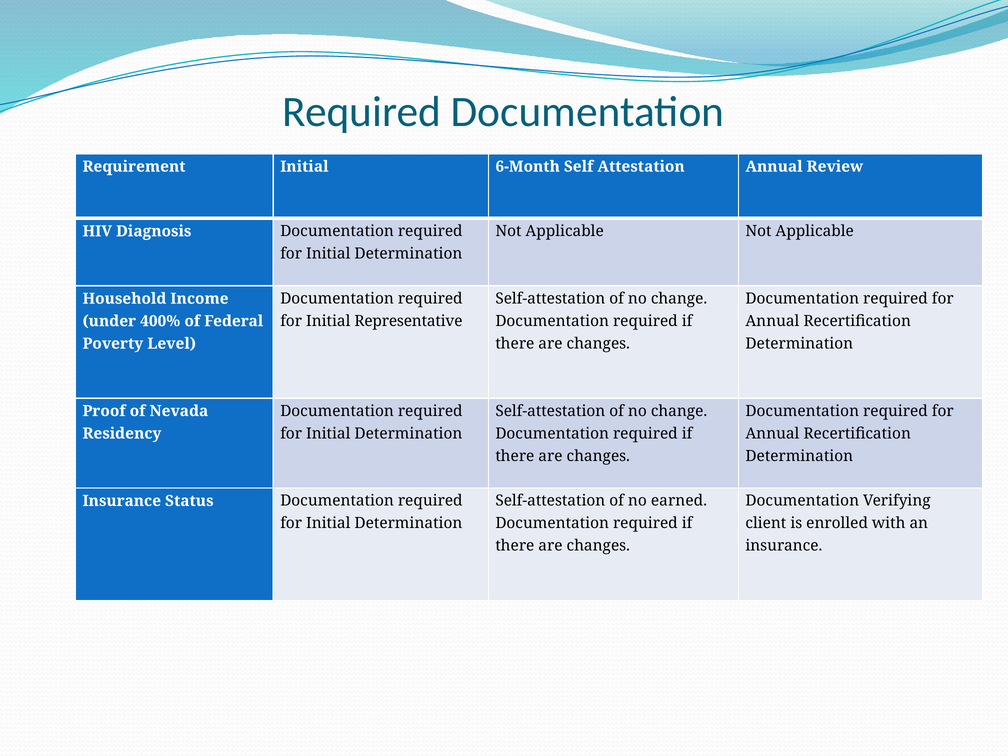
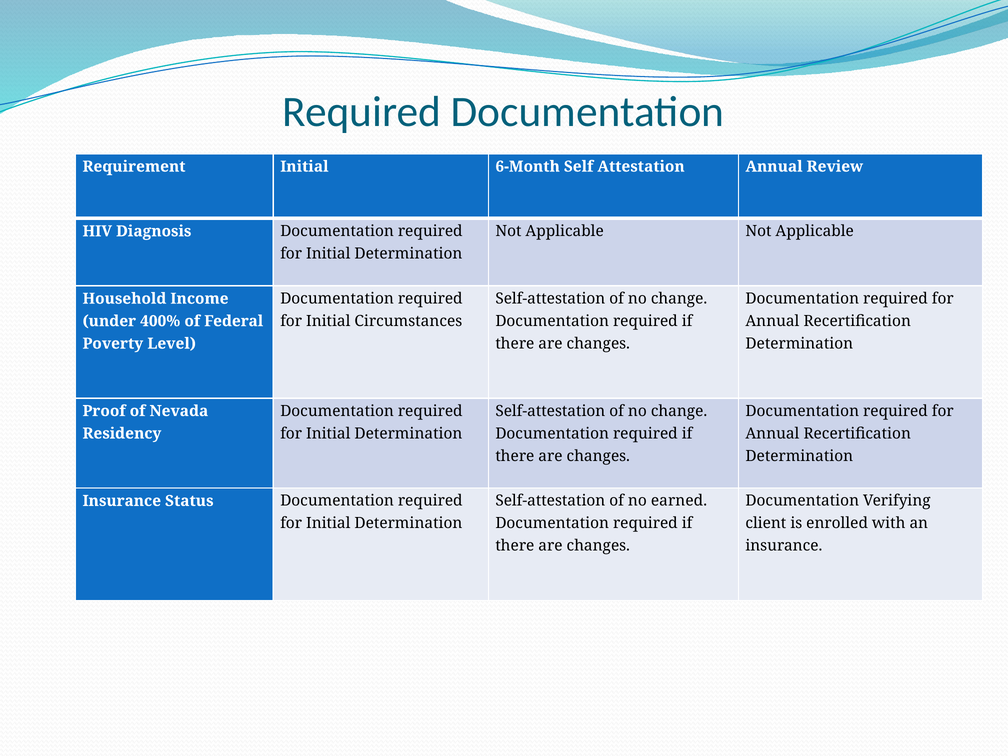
Representative: Representative -> Circumstances (408, 321)
